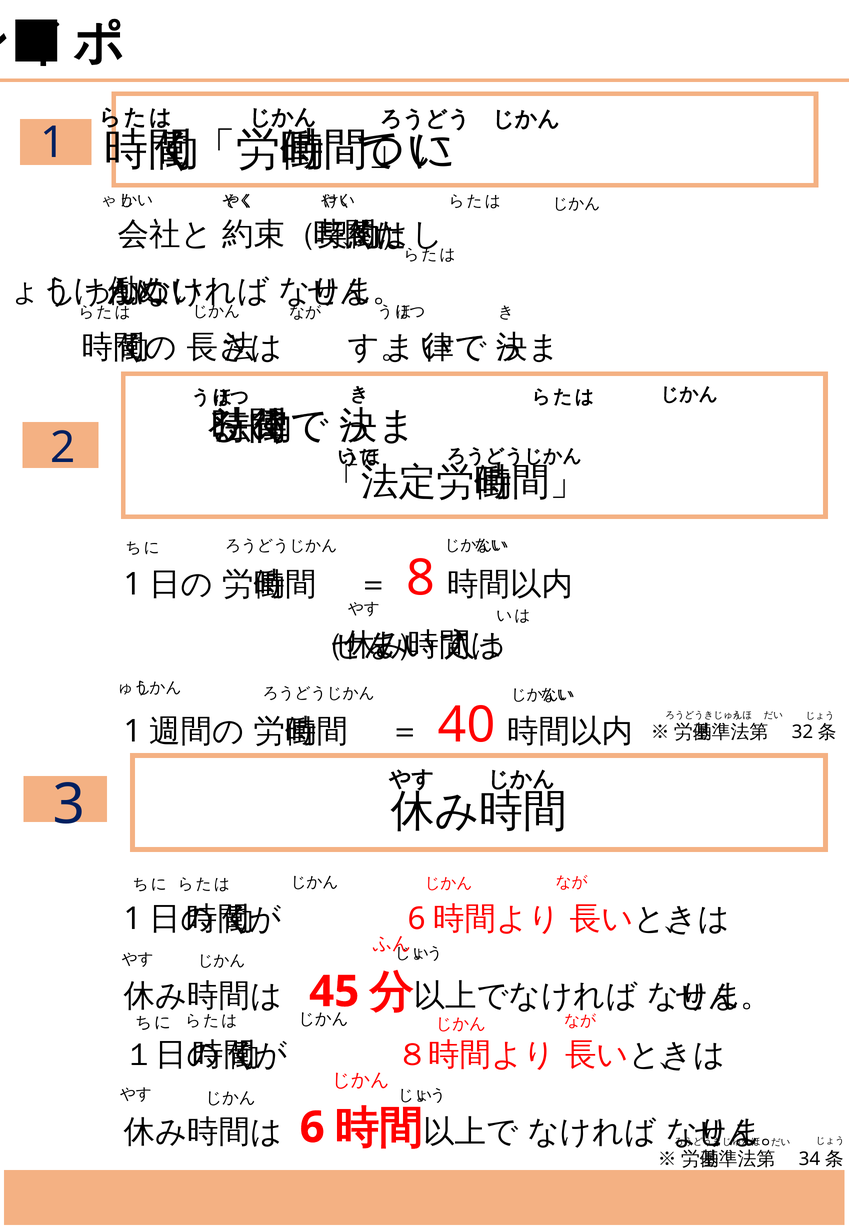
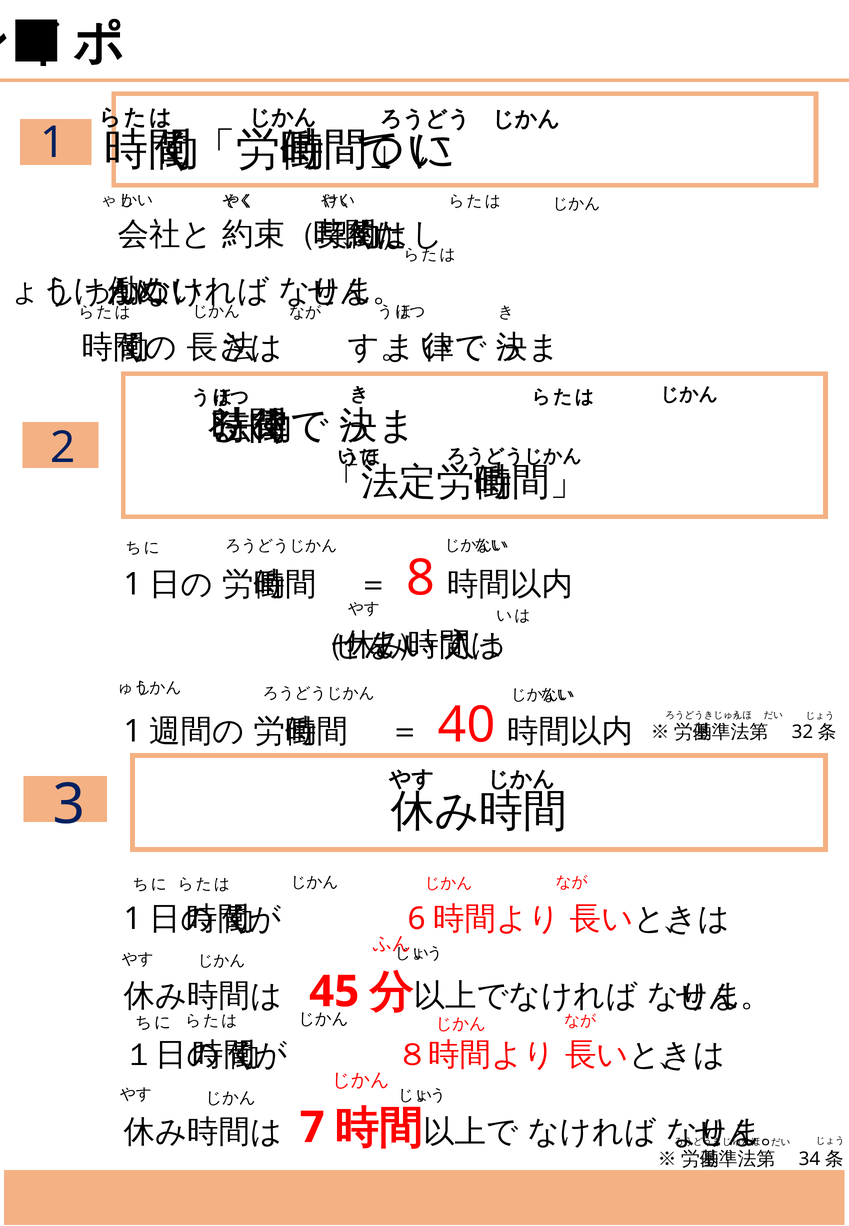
6: 6 -> 7 (312, 1128)
